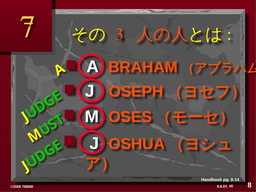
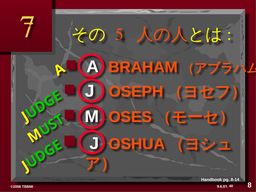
3: 3 -> 5 (119, 34)
